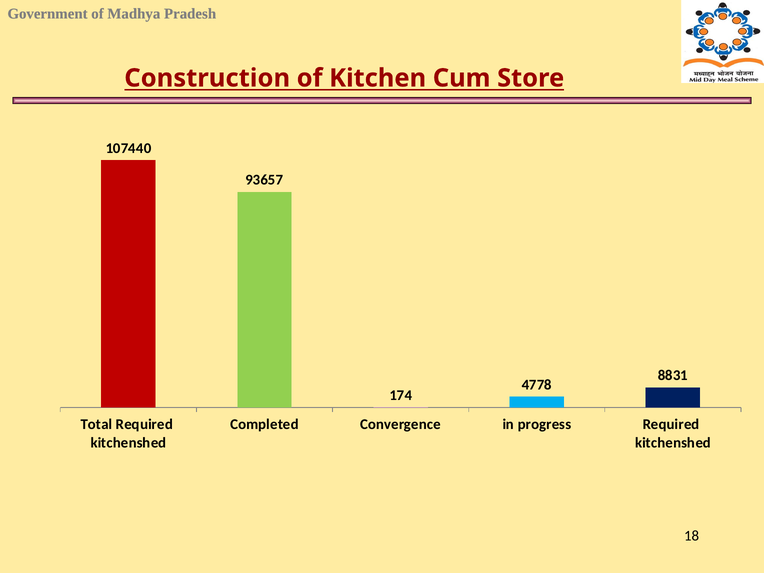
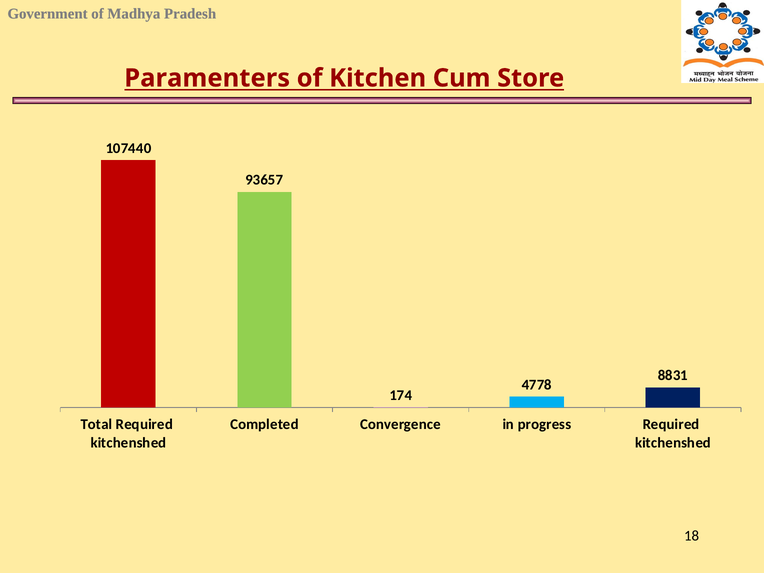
Construction: Construction -> Paramenters (207, 78)
